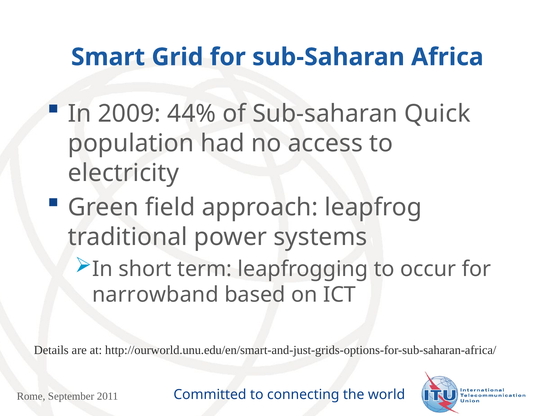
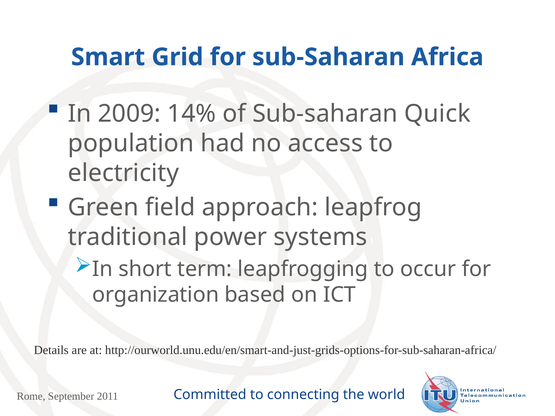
44%: 44% -> 14% (192, 114)
narrowband: narrowband -> organization (156, 295)
